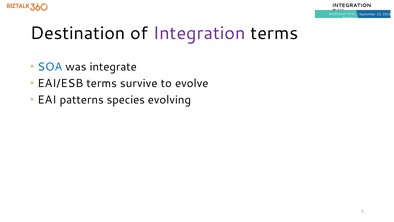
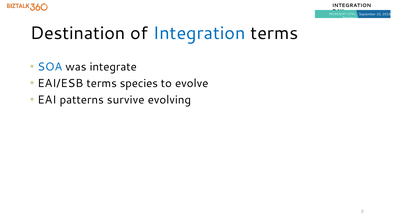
Integration colour: purple -> blue (199, 33)
survive: survive -> species (139, 83)
species: species -> survive (126, 100)
